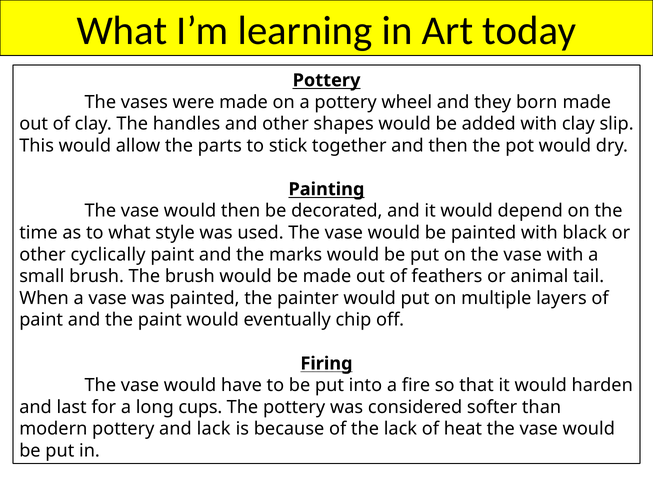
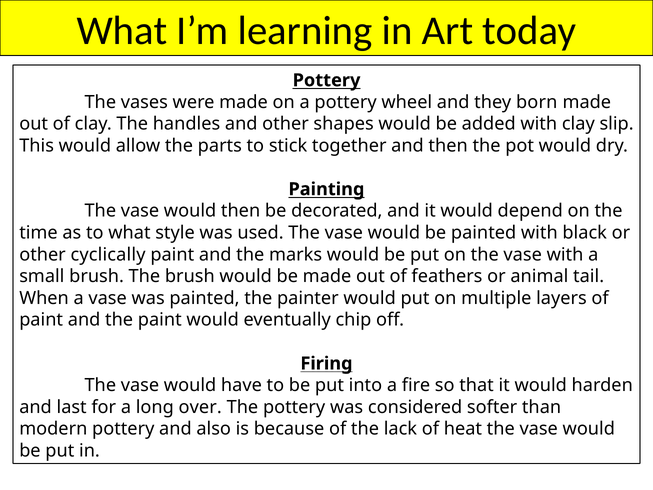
cups: cups -> over (200, 407)
and lack: lack -> also (214, 429)
